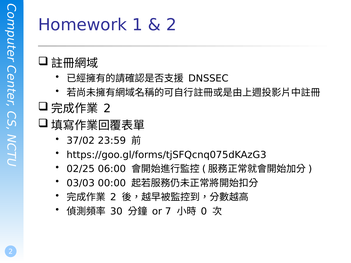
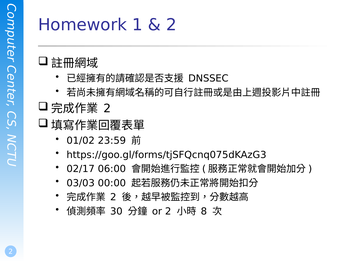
37/02: 37/02 -> 01/02 (81, 141)
02/25: 02/25 -> 02/17 (81, 169)
or 7: 7 -> 2 (168, 211)
0: 0 -> 8 (204, 211)
